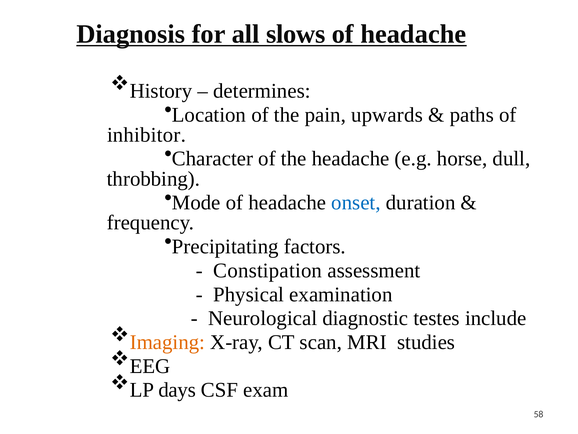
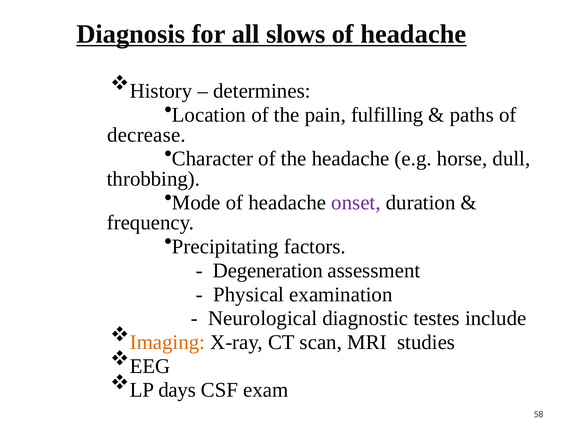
upwards: upwards -> fulfilling (387, 115)
inhibitor: inhibitor -> decrease (146, 135)
onset colour: blue -> purple (356, 202)
Constipation: Constipation -> Degeneration (268, 270)
